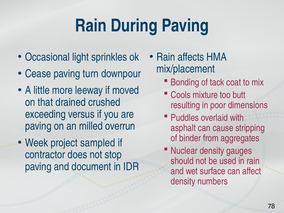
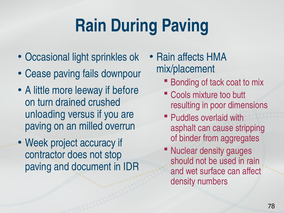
turn: turn -> fails (91, 74)
moved: moved -> before (126, 90)
that: that -> turn (45, 102)
exceeding: exceeding -> unloading (45, 114)
sampled: sampled -> accuracy (98, 143)
